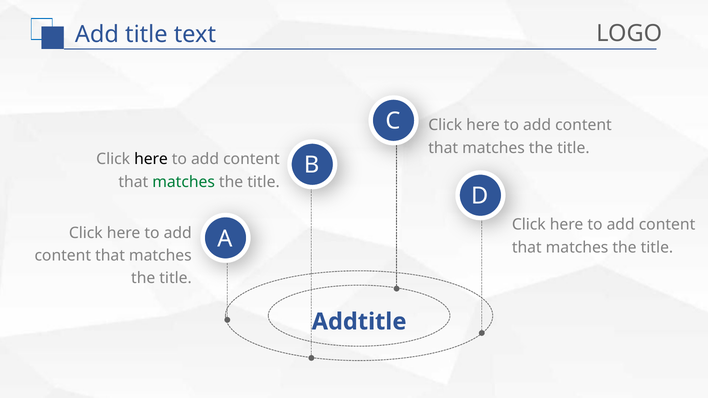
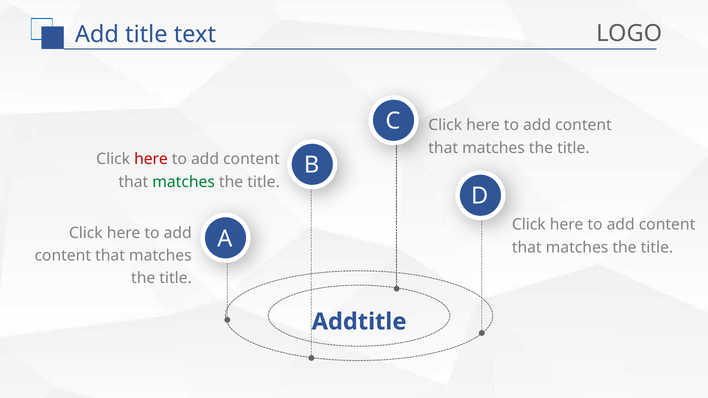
here colour: black -> red (151, 159)
